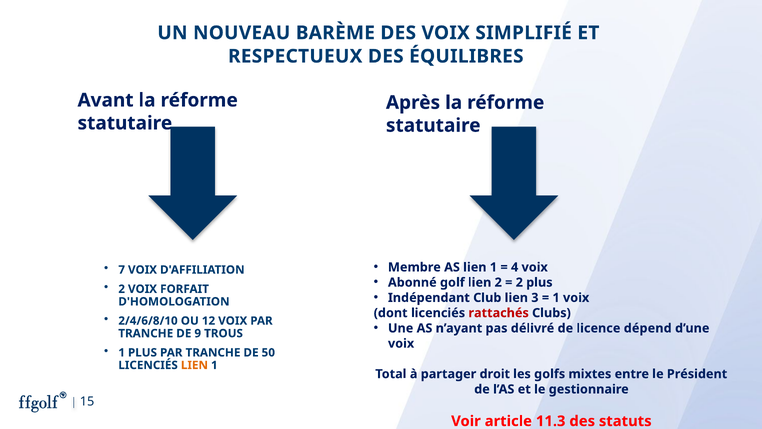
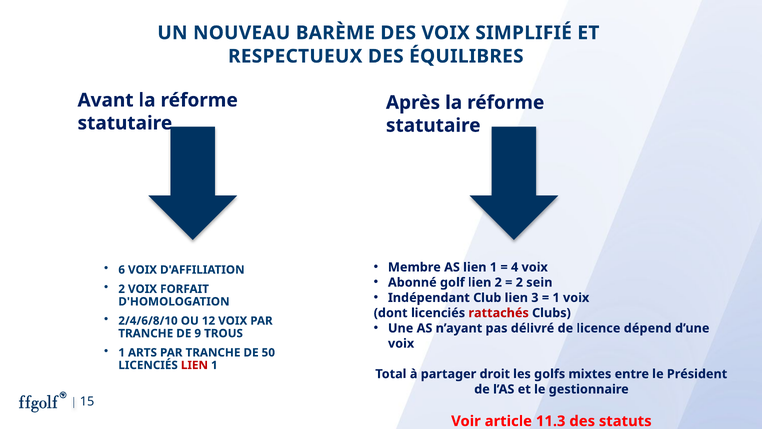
7: 7 -> 6 (122, 270)
2 plus: plus -> sein (539, 282)
1 PLUS: PLUS -> ARTS (142, 352)
LIEN colour: orange -> red (194, 365)
